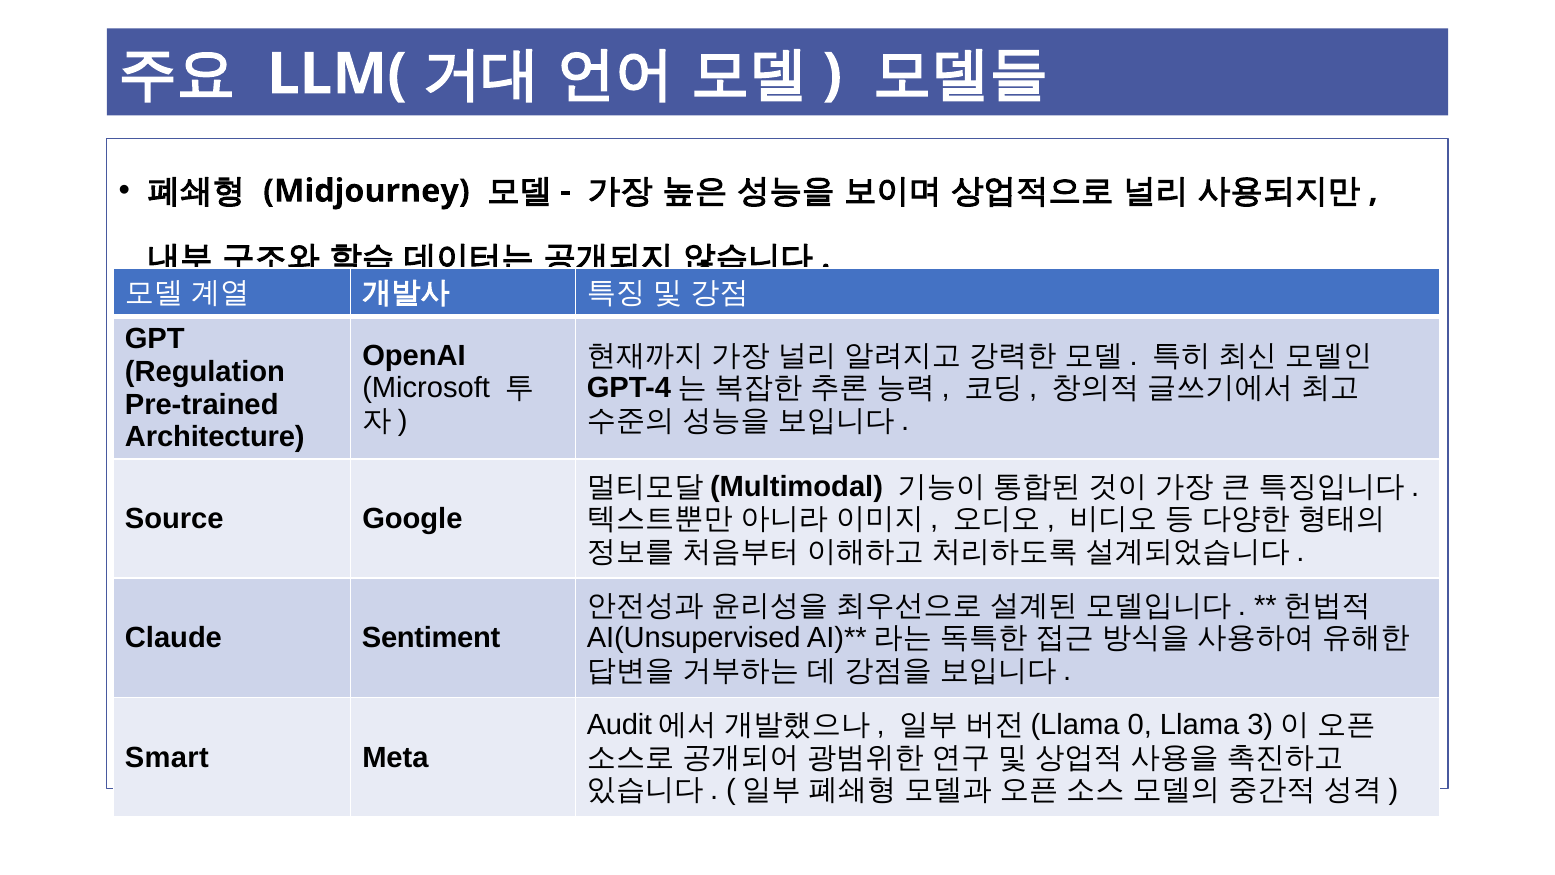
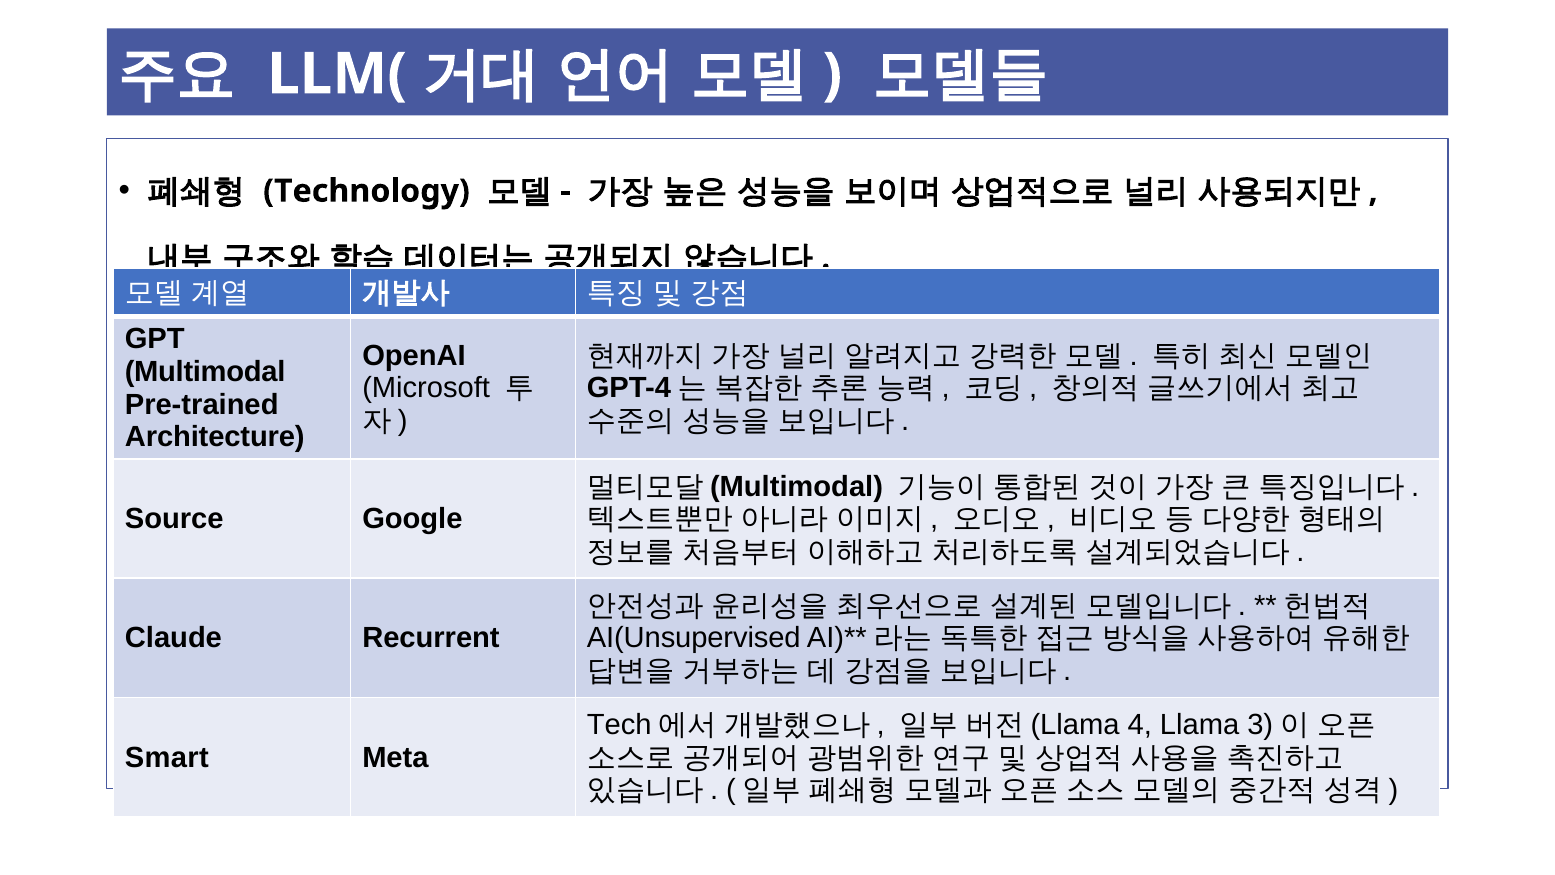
Midjourney: Midjourney -> Technology (366, 191)
Regulation: Regulation -> Multimodal (205, 372)
Sentiment: Sentiment -> Recurrent (431, 638)
Audit: Audit -> Tech (619, 725)
0: 0 -> 4 (1140, 725)
